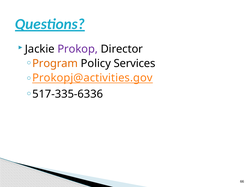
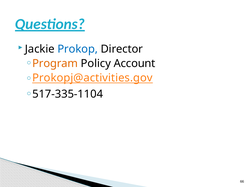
Prokop colour: purple -> blue (78, 49)
Services: Services -> Account (135, 64)
517-335-6336: 517-335-6336 -> 517-335-1104 (68, 94)
